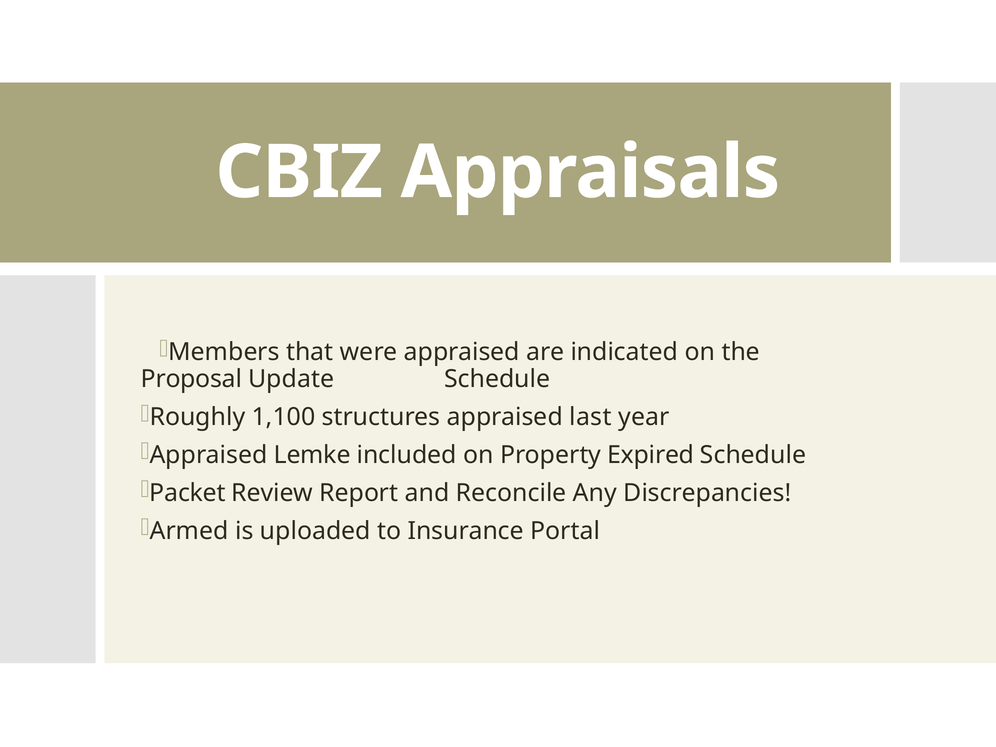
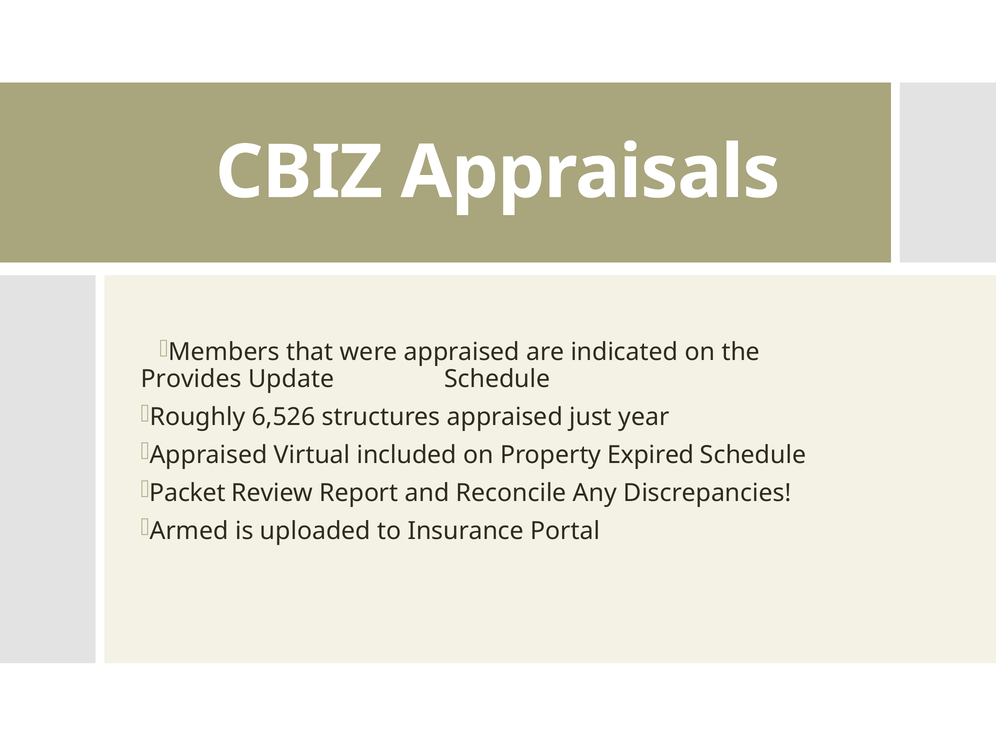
Proposal: Proposal -> Provides (191, 379)
1,100: 1,100 -> 6,526 (283, 417)
last: last -> just (591, 417)
Lemke: Lemke -> Virtual (312, 455)
